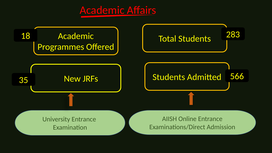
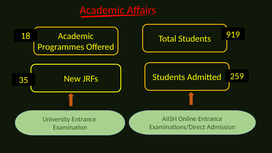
283: 283 -> 919 (233, 34)
566: 566 -> 259 (237, 76)
